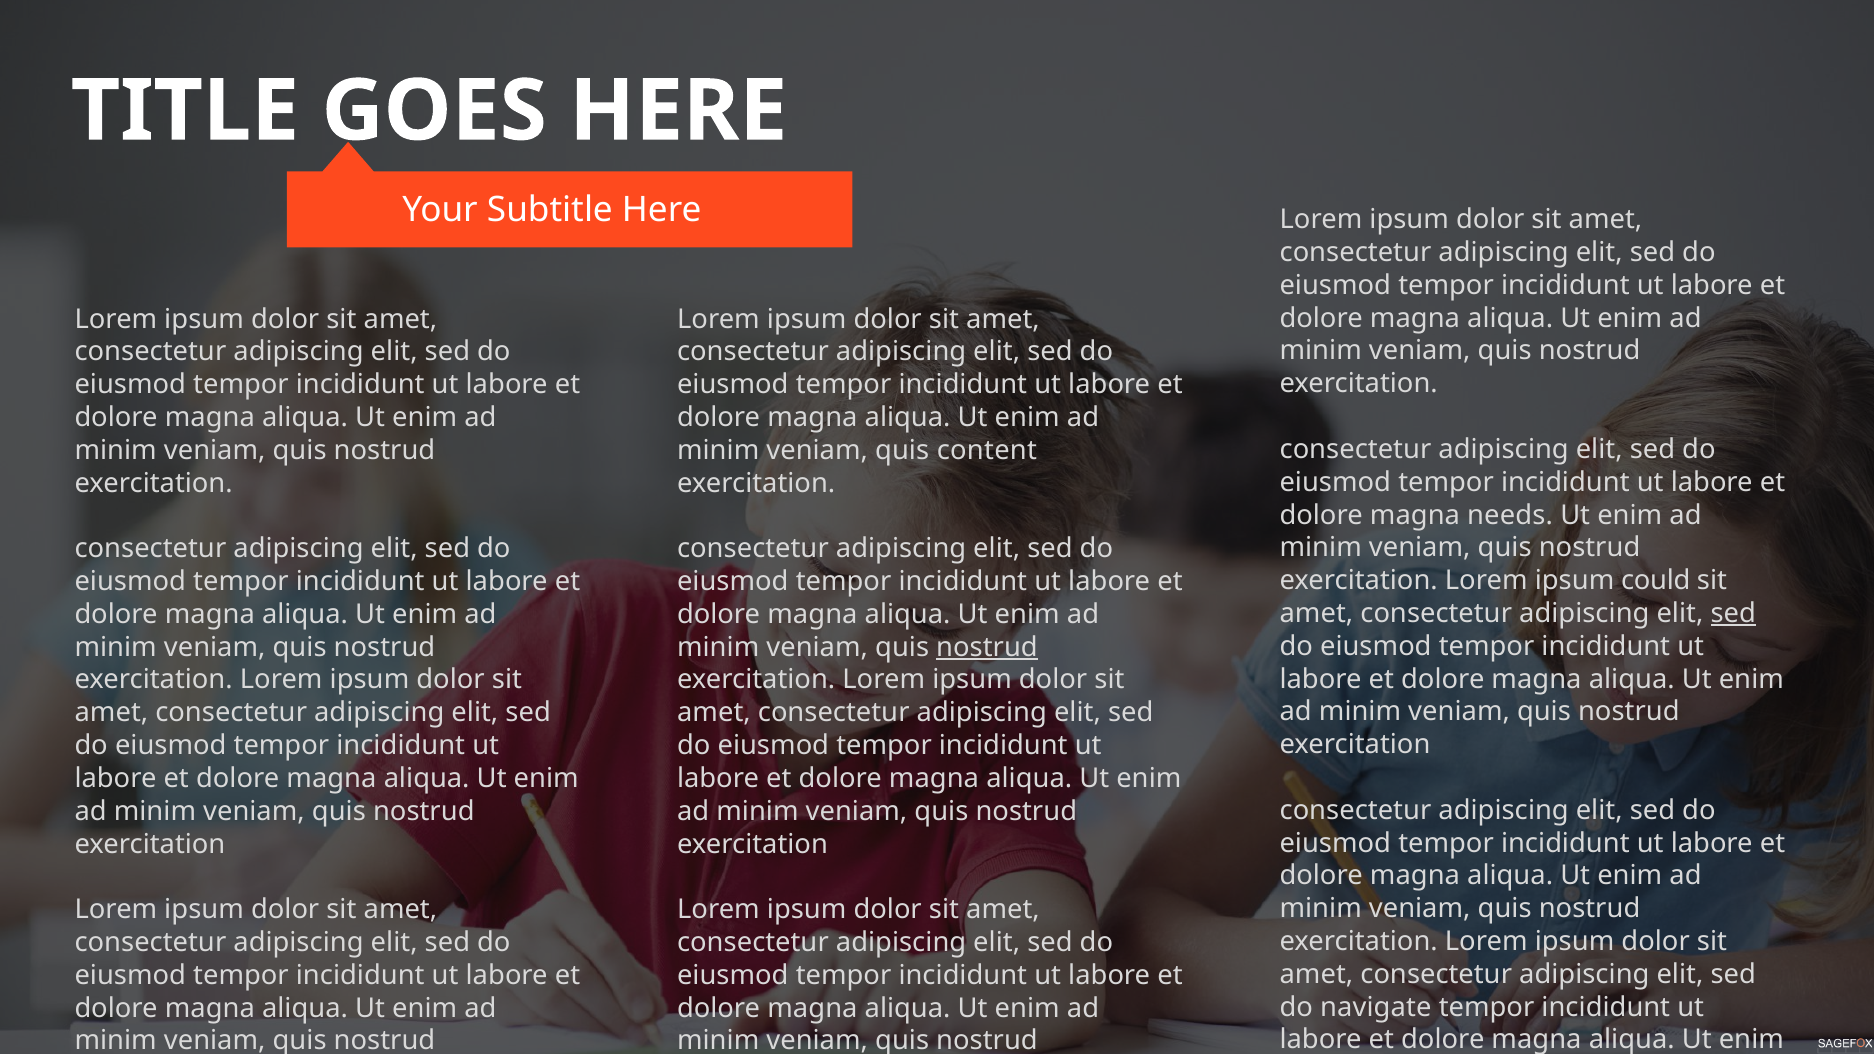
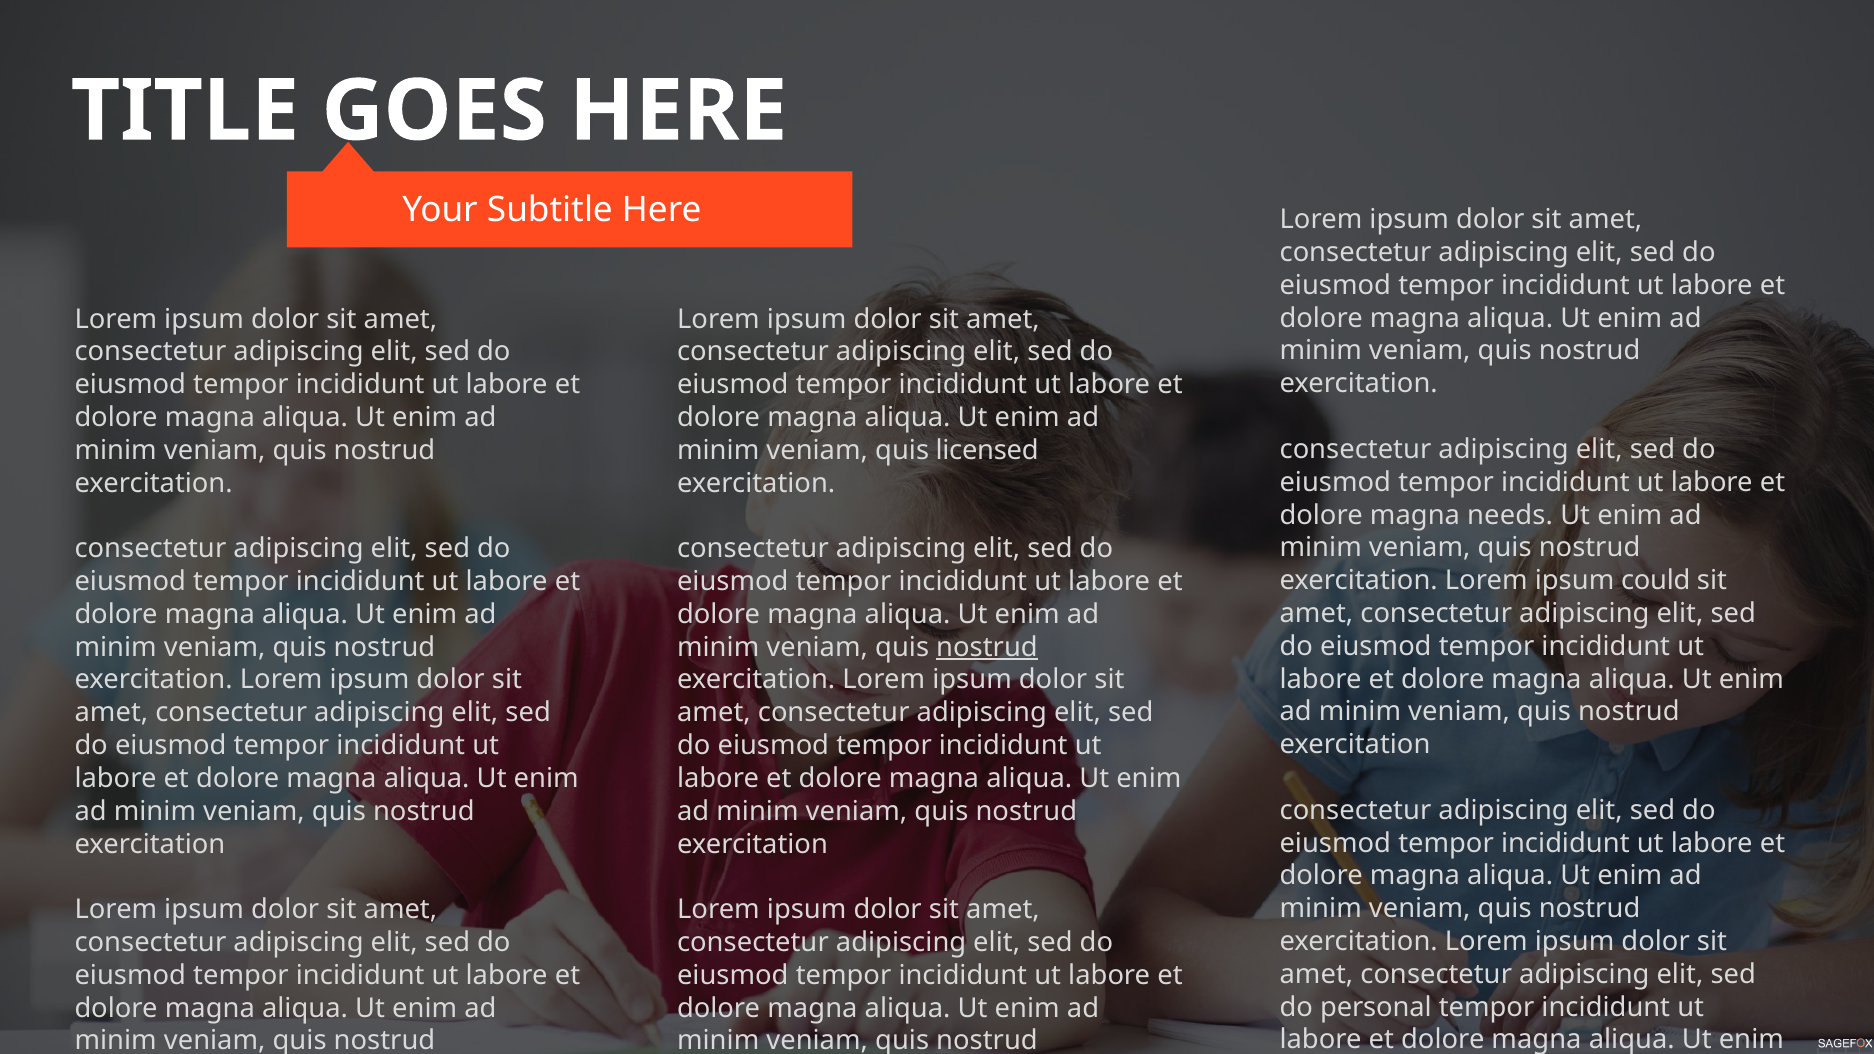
content: content -> licensed (987, 450)
sed underline: present -> none (1733, 613)
navigate: navigate -> personal (1376, 1007)
